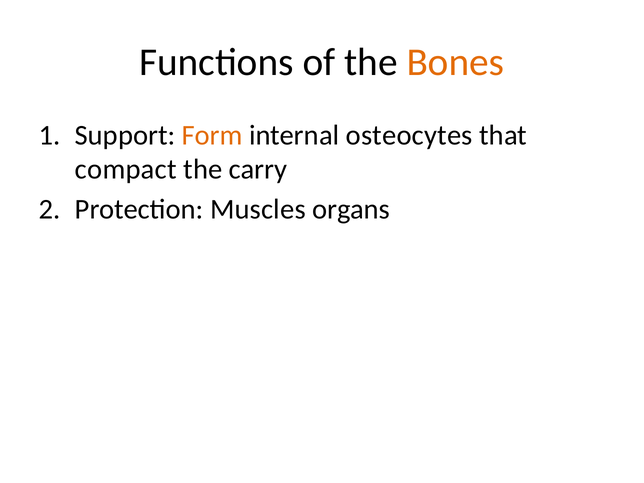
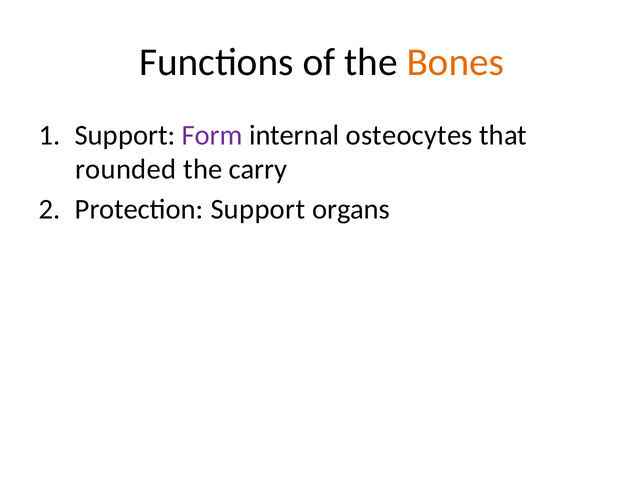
Form colour: orange -> purple (212, 135)
compact: compact -> rounded (126, 169)
Protection Muscles: Muscles -> Support (258, 210)
